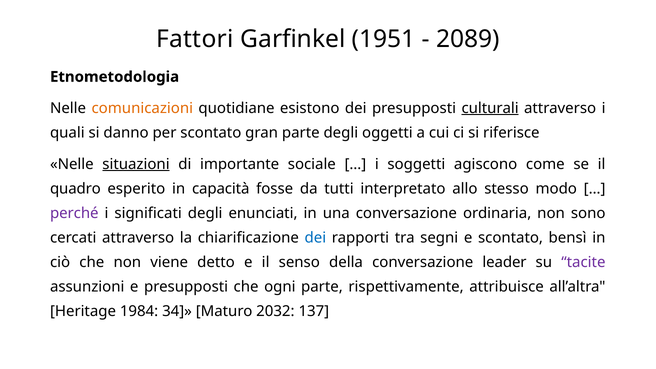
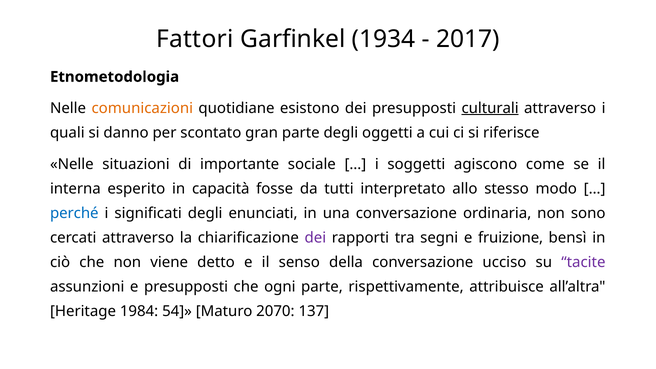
1951: 1951 -> 1934 (384, 39)
2089: 2089 -> 2017 (468, 39)
situazioni underline: present -> none (136, 164)
quadro: quadro -> interna (75, 189)
perché colour: purple -> blue (74, 213)
dei colour: blue -> purple (315, 238)
e scontato: scontato -> fruizione (511, 238)
leader: leader -> ucciso (504, 262)
34: 34 -> 54 (177, 311)
2032: 2032 -> 2070 (275, 311)
